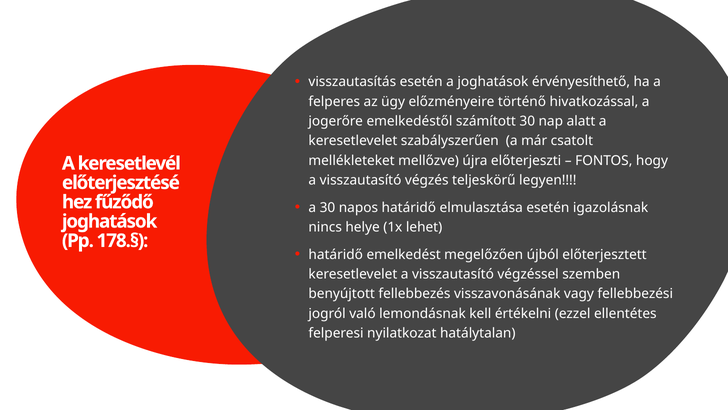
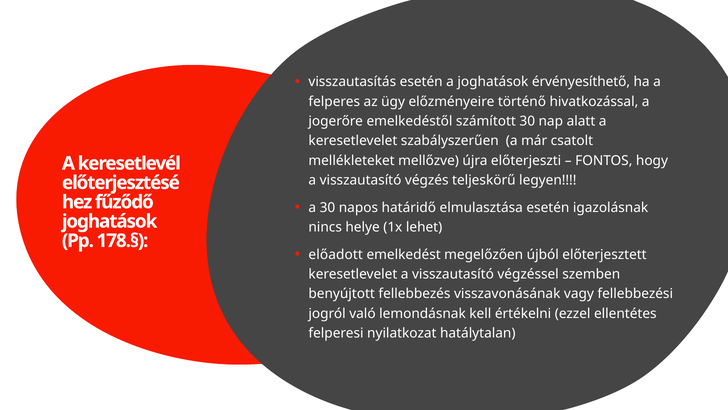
határidő: határidő -> előadott (336, 254)
